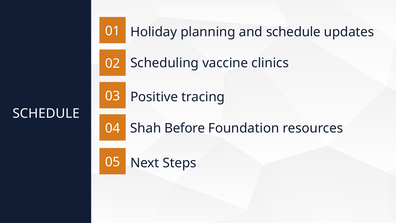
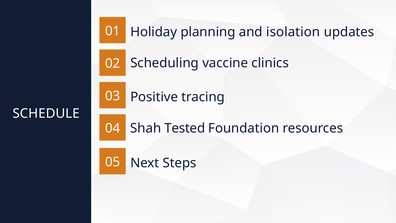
and schedule: schedule -> isolation (293, 32)
Before: Before -> Tested (185, 128)
